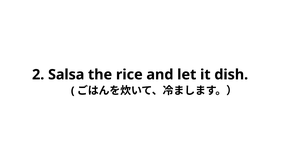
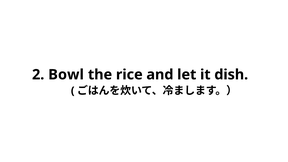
Salsa: Salsa -> Bowl (66, 75)
